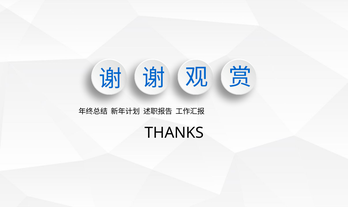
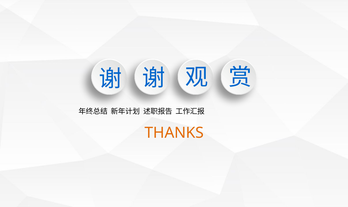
THANKS colour: black -> orange (174, 133)
